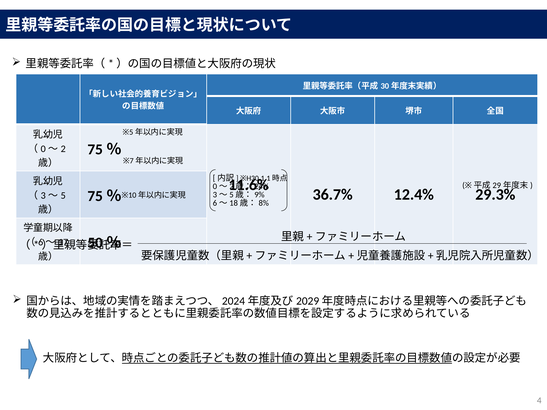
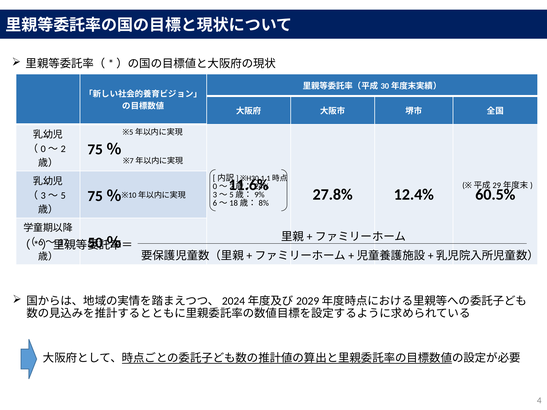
36.7%: 36.7% -> 27.8% (333, 195)
29.3%: 29.3% -> 60.5% (495, 195)
